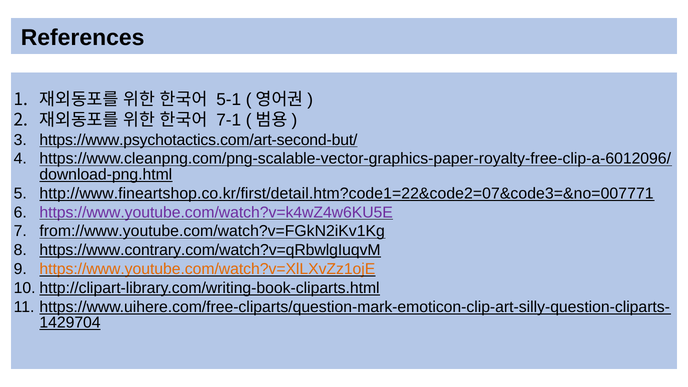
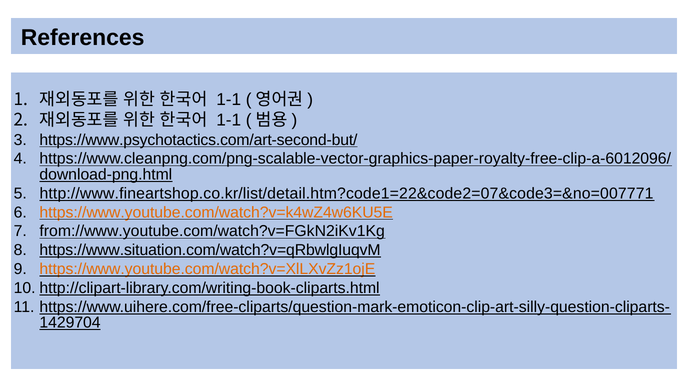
5-1: 5-1 -> 1-1 (229, 100)
7-1: 7-1 -> 1-1 (229, 120)
http://www.fineartshop.co.kr/first/detail.htm?code1=22&code2=07&code3=&no=007771: http://www.fineartshop.co.kr/first/detail.htm?code1=22&code2=07&code3=&no=007771 -> http://www.fineartshop.co.kr/list/detail.htm?code1=22&code2=07&code3=&no=007771 (347, 193)
https://www.youtube.com/watch?v=k4wZ4w6KU5E colour: purple -> orange (216, 212)
https://www.contrary.com/watch?v=qRbwlgIuqvM: https://www.contrary.com/watch?v=qRbwlgIuqvM -> https://www.situation.com/watch?v=qRbwlgIuqvM (210, 250)
